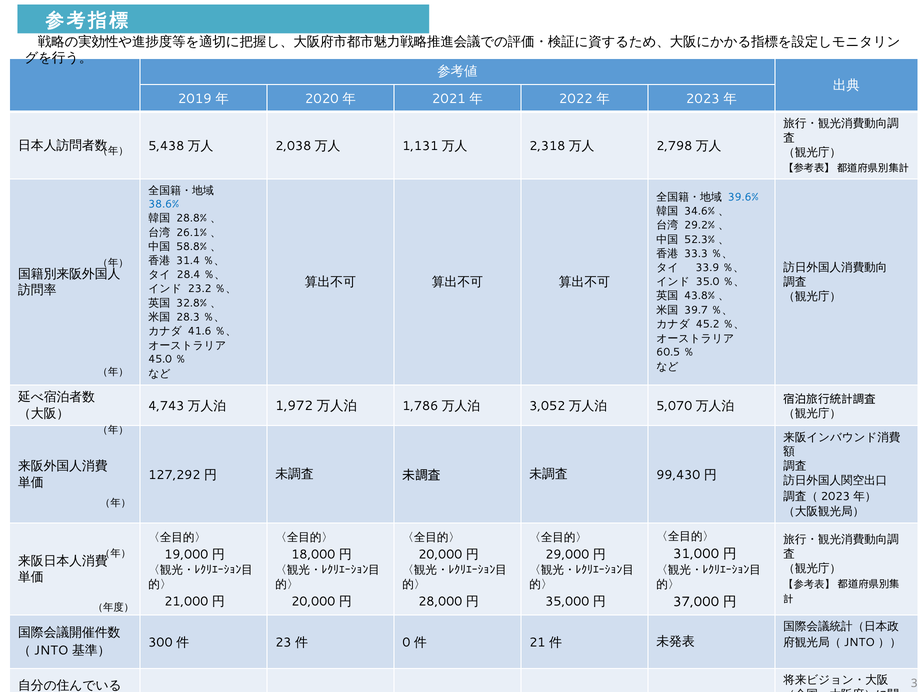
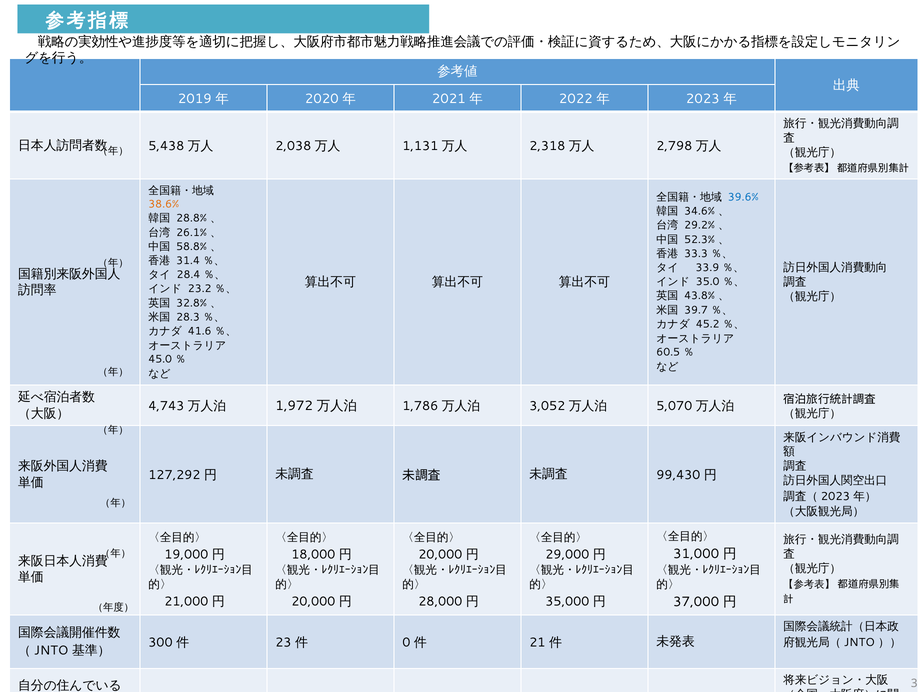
38.6% colour: blue -> orange (164, 204)
